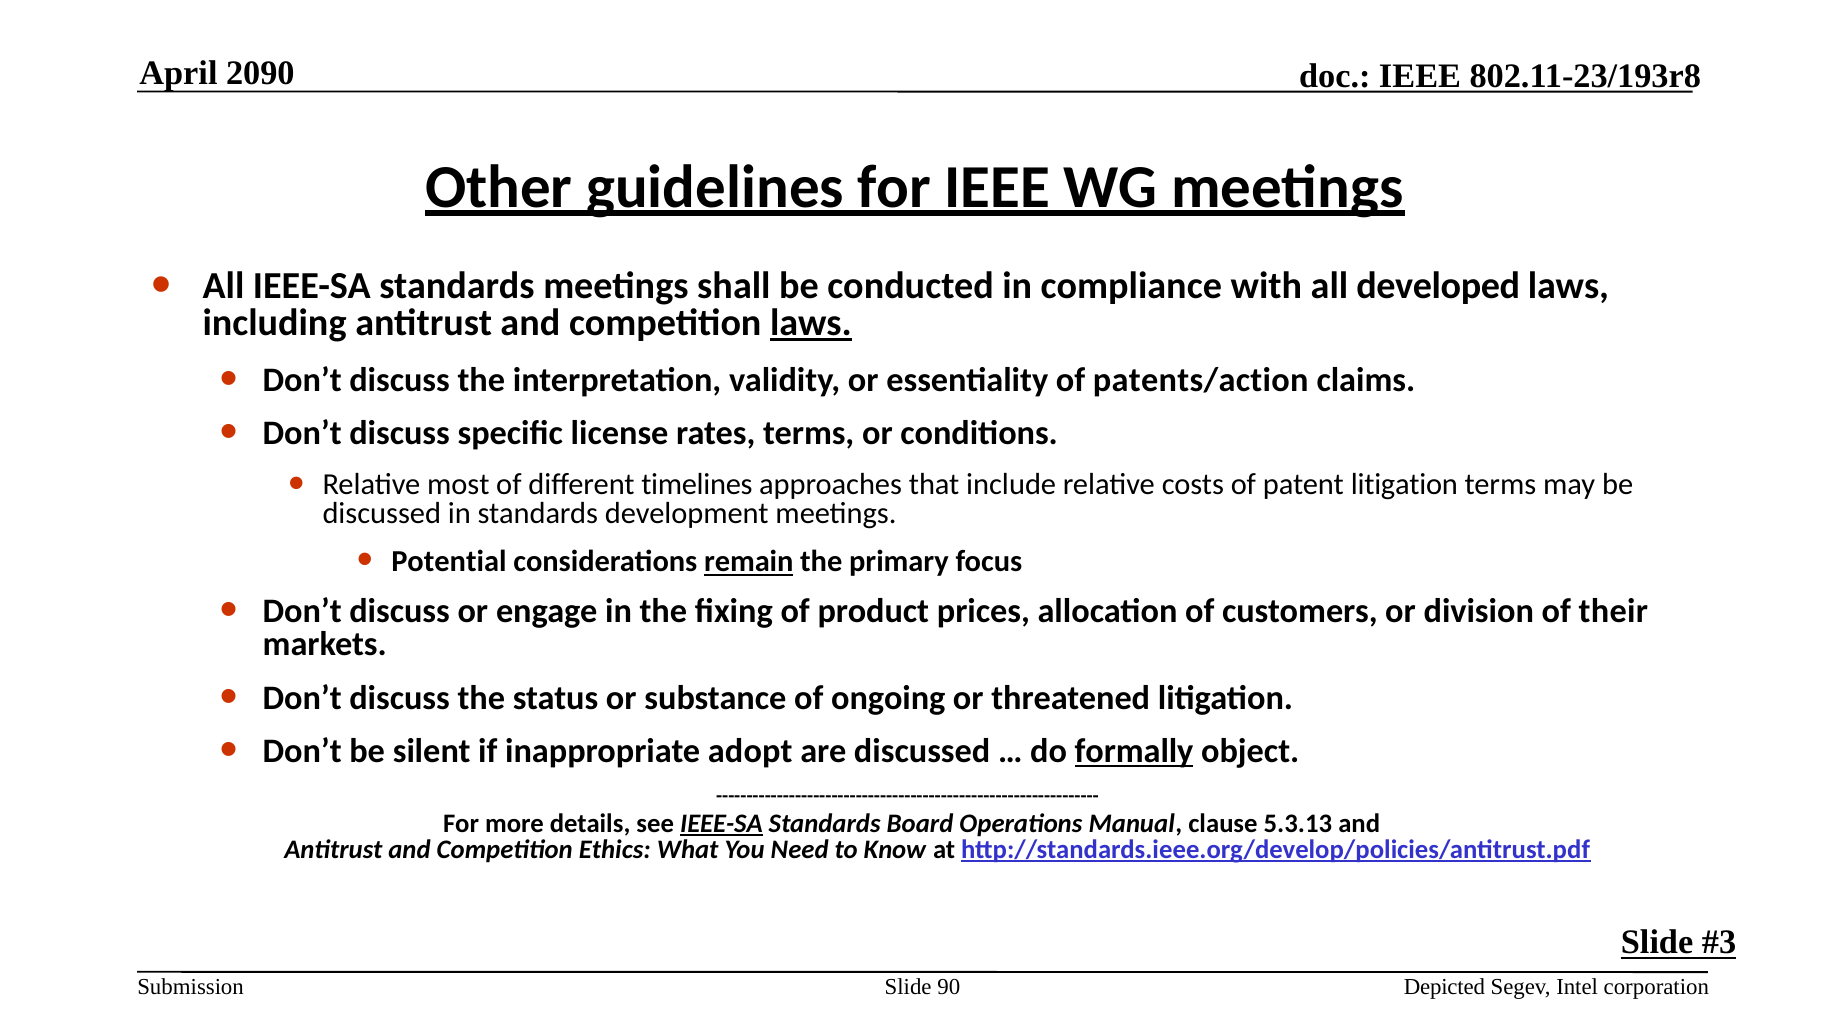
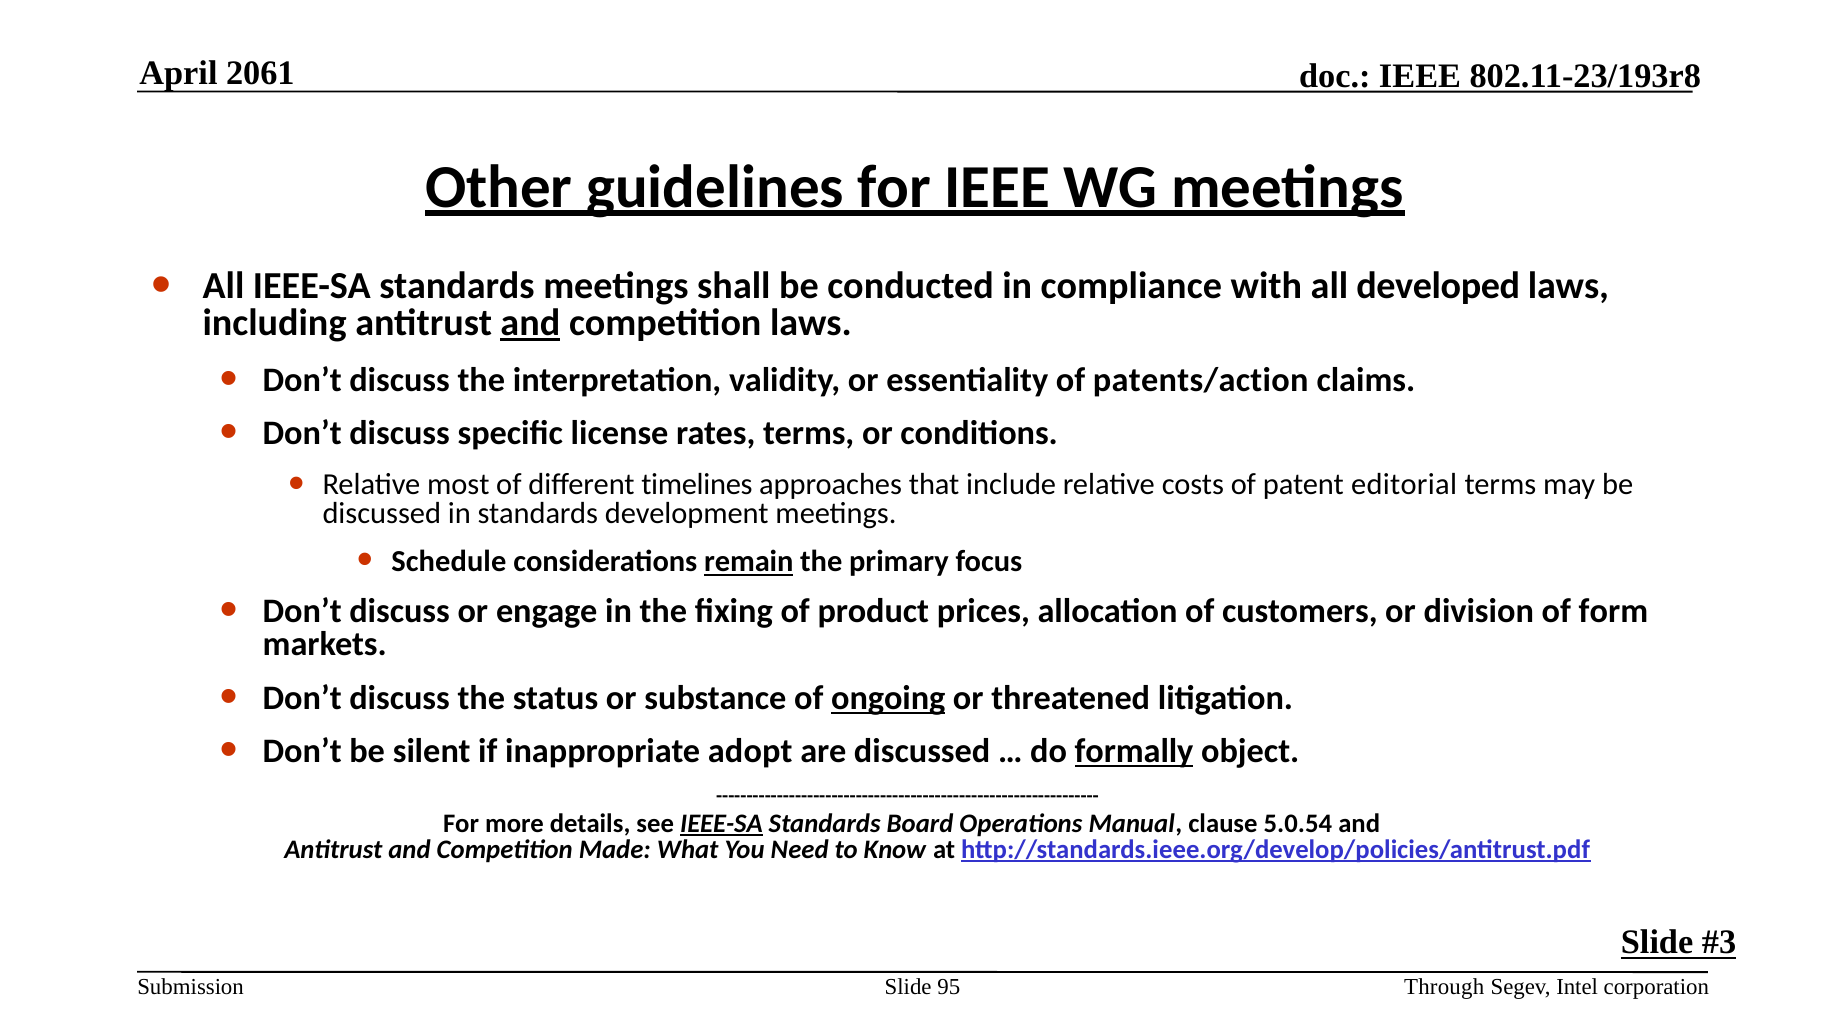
2090: 2090 -> 2061 (260, 73)
and underline: none -> present (530, 323)
laws underline: present -> none (811, 323)
patent litigation: litigation -> editorial (1404, 485)
Potential: Potential -> Schedule (449, 562)
their: their -> form (1613, 612)
ongoing underline: none -> present (888, 698)
5.3.13: 5.3.13 -> 5.0.54 (1298, 824)
Ethics: Ethics -> Made (615, 850)
90: 90 -> 95 (949, 987)
Depicted: Depicted -> Through (1444, 987)
